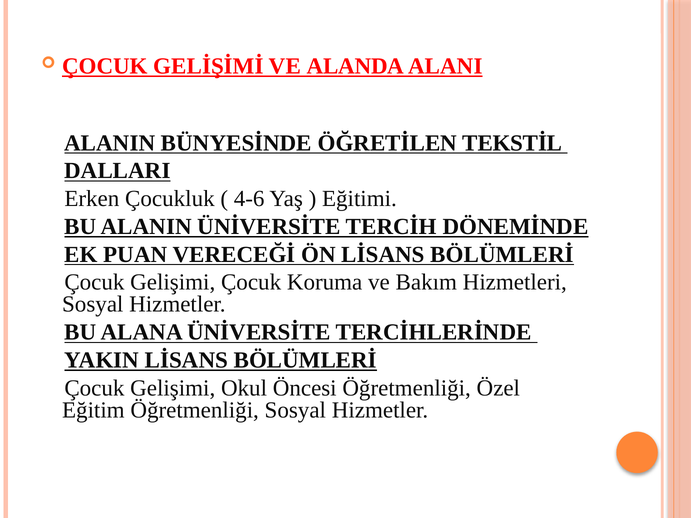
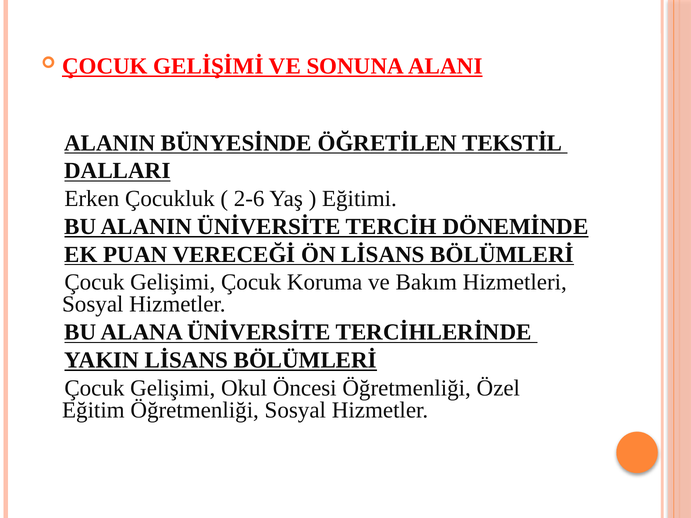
ALANDA: ALANDA -> SONUNA (355, 66)
4-6: 4-6 -> 2-6 (249, 199)
